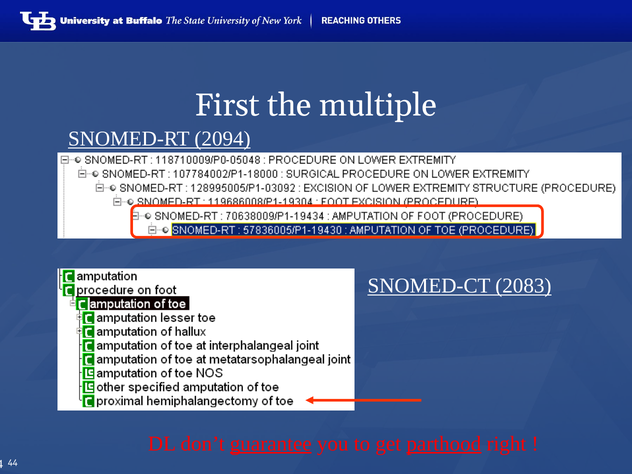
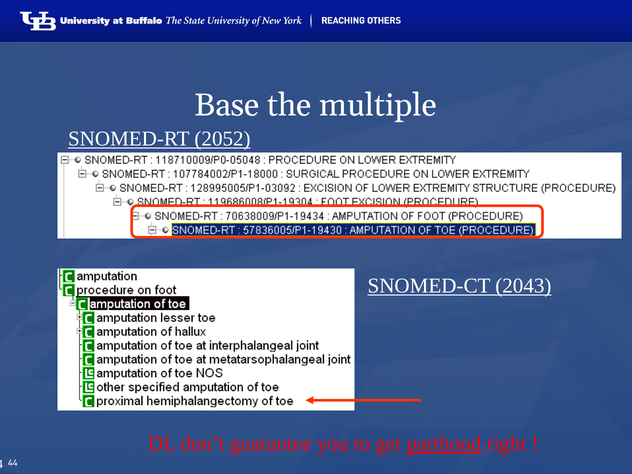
First: First -> Base (227, 105)
2094: 2094 -> 2052 (223, 139)
2083: 2083 -> 2043 (523, 286)
guarantee underline: present -> none (271, 444)
